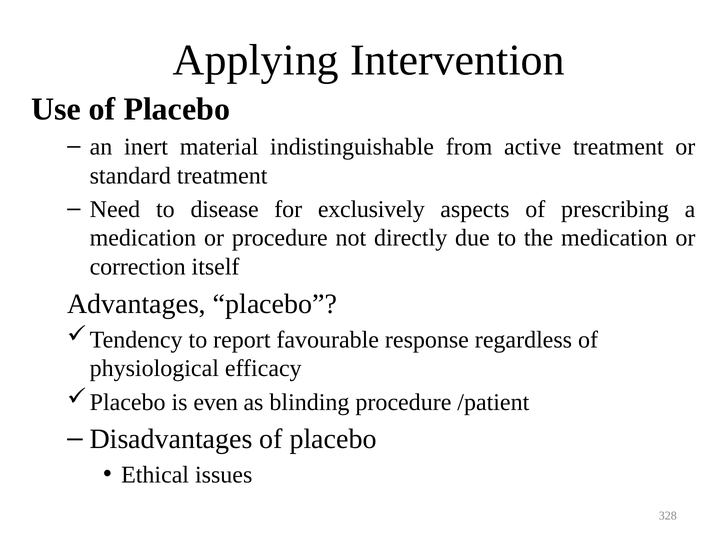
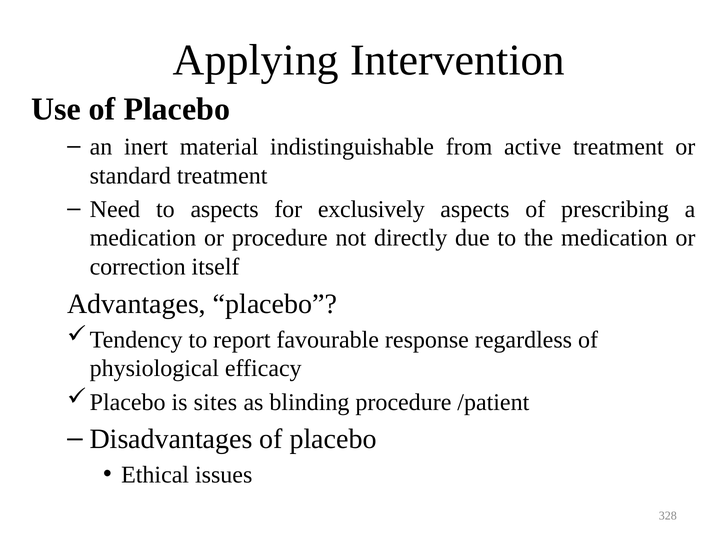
to disease: disease -> aspects (225, 209)
even: even -> sites (215, 402)
